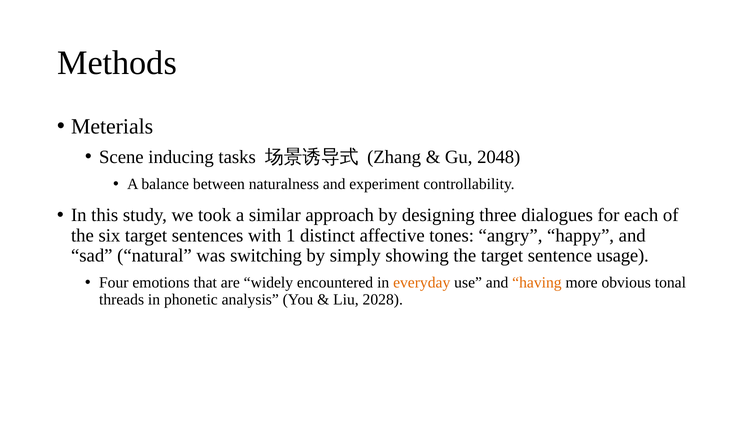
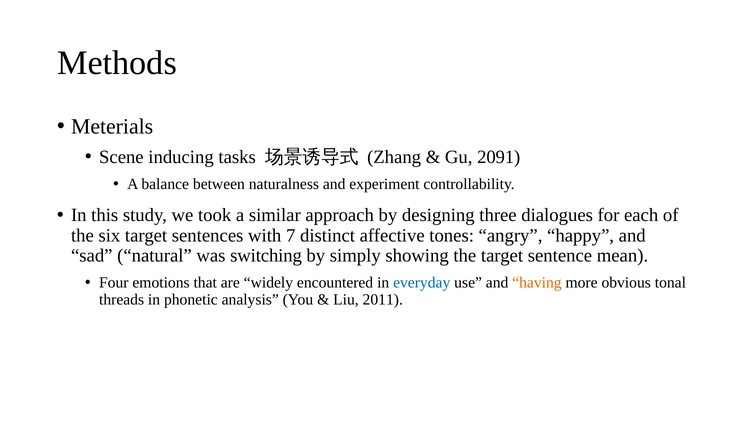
2048: 2048 -> 2091 (499, 157)
1: 1 -> 7 (291, 235)
usage: usage -> mean (622, 255)
everyday colour: orange -> blue (422, 282)
2028: 2028 -> 2011 (383, 299)
